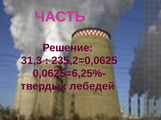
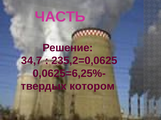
31,3: 31,3 -> 34,7 (32, 61)
лебедей: лебедей -> котором (92, 87)
